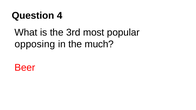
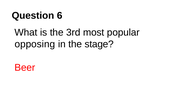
4: 4 -> 6 (60, 16)
much: much -> stage (99, 44)
